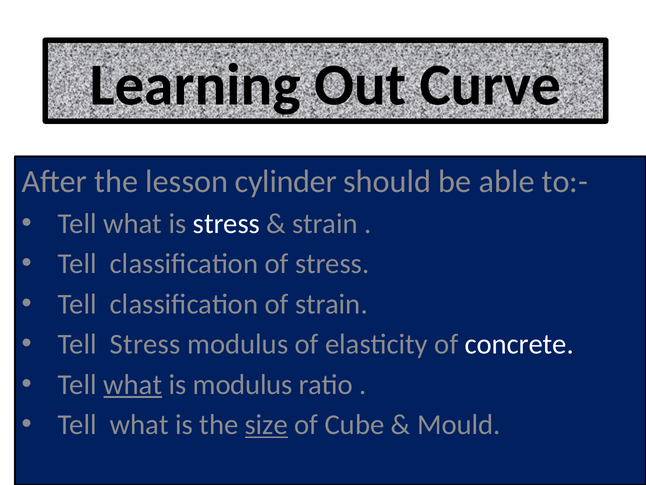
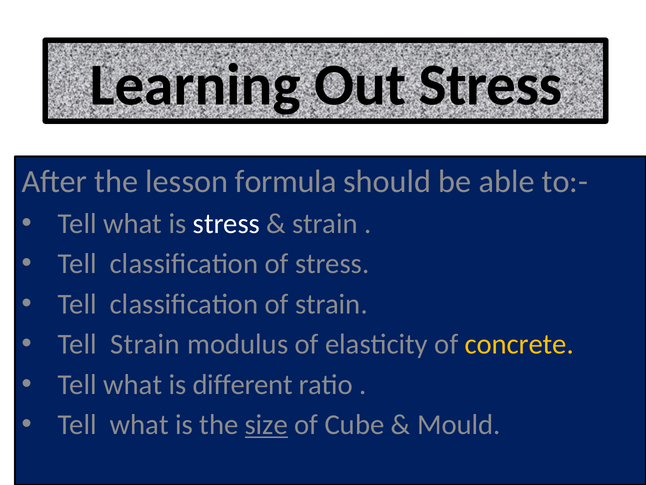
Out Curve: Curve -> Stress (490, 85)
cylinder: cylinder -> formula (286, 181)
Tell Stress: Stress -> Strain (145, 344)
concrete colour: white -> yellow (519, 344)
what underline: present -> none (133, 384)
is modulus: modulus -> different (243, 384)
